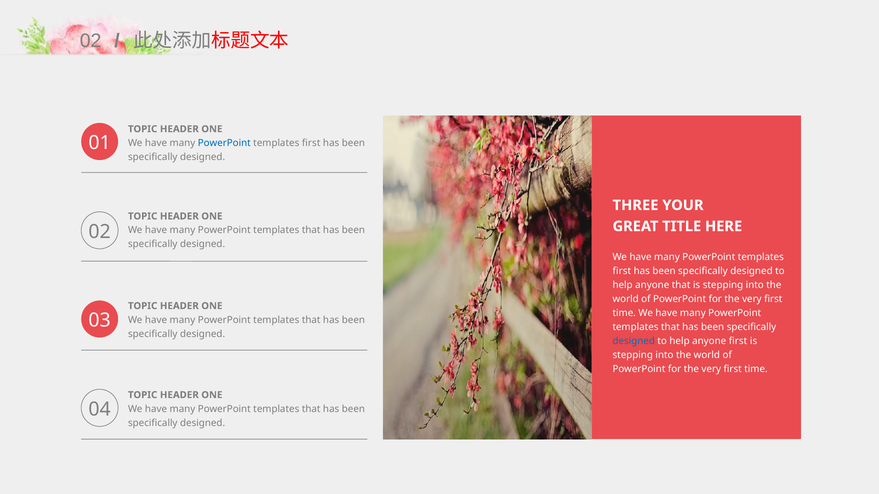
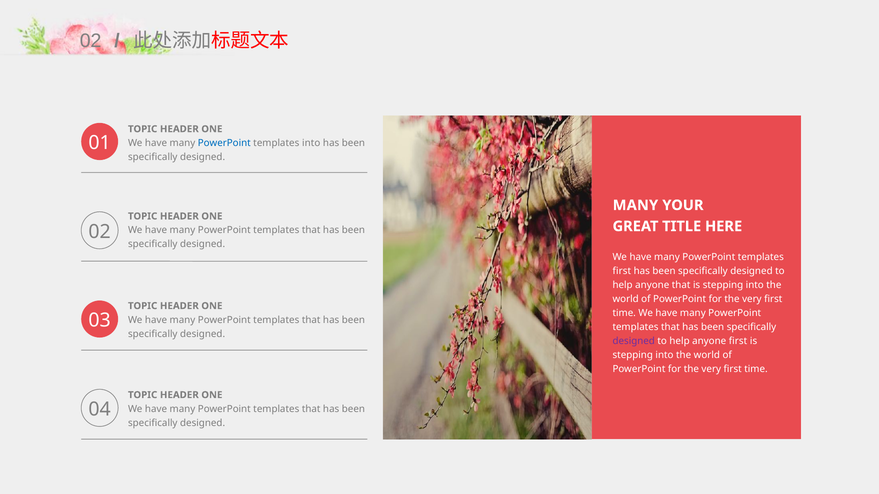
first: first -> into (311, 143)
THREE: THREE -> MANY (635, 205)
designed colour: blue -> purple (634, 341)
